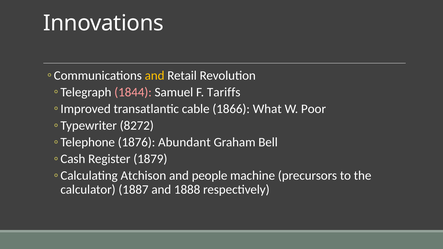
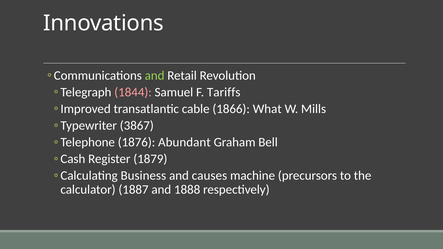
and colour: yellow -> light green (155, 76)
Poor: Poor -> Mills (314, 109)
8272: 8272 -> 3867 (137, 126)
Atchison: Atchison -> Business (143, 176)
people: people -> causes (209, 176)
